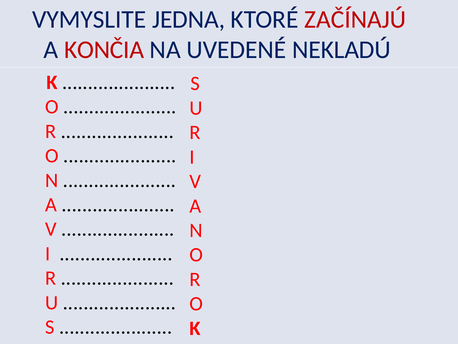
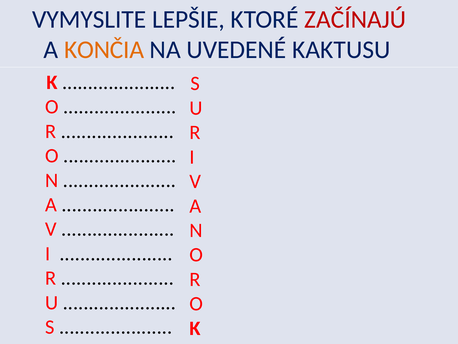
JEDNA: JEDNA -> LEPŠIE (188, 19)
KONČIA colour: red -> orange (104, 50)
NEKLADÚ: NEKLADÚ -> KAKTUSU (341, 50)
